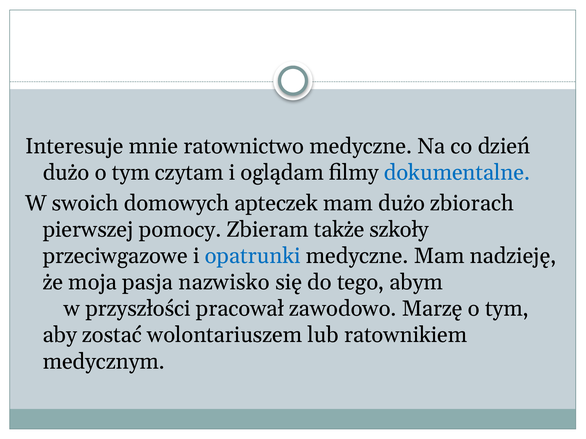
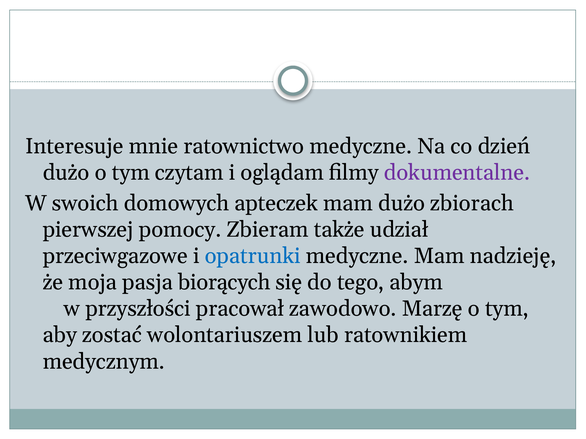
dokumentalne colour: blue -> purple (457, 173)
szkoły: szkoły -> udział (399, 230)
nazwisko: nazwisko -> biorących (224, 283)
